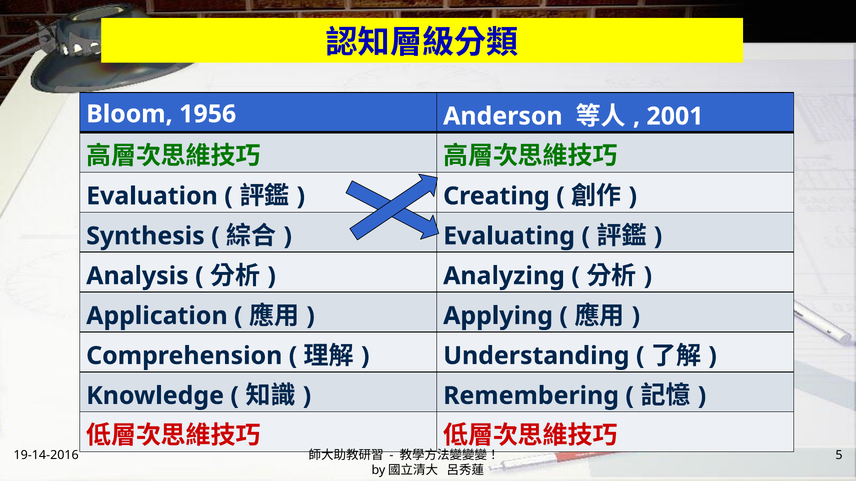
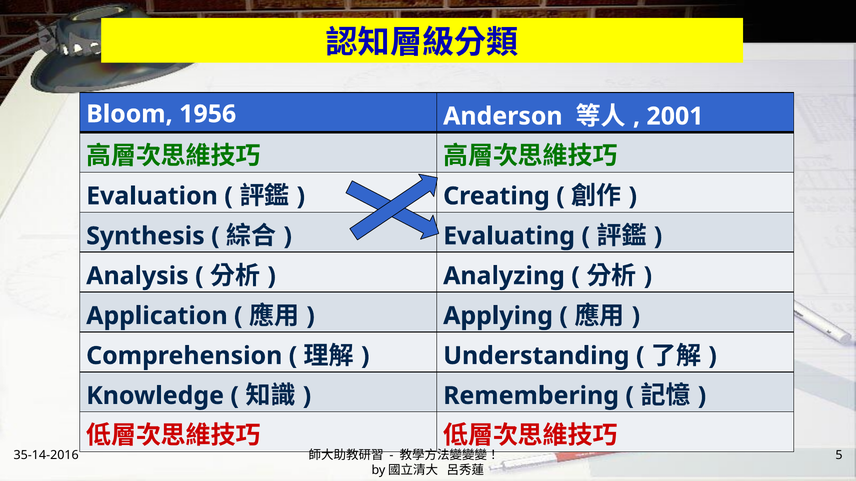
19-14-2016: 19-14-2016 -> 35-14-2016 (46, 456)
